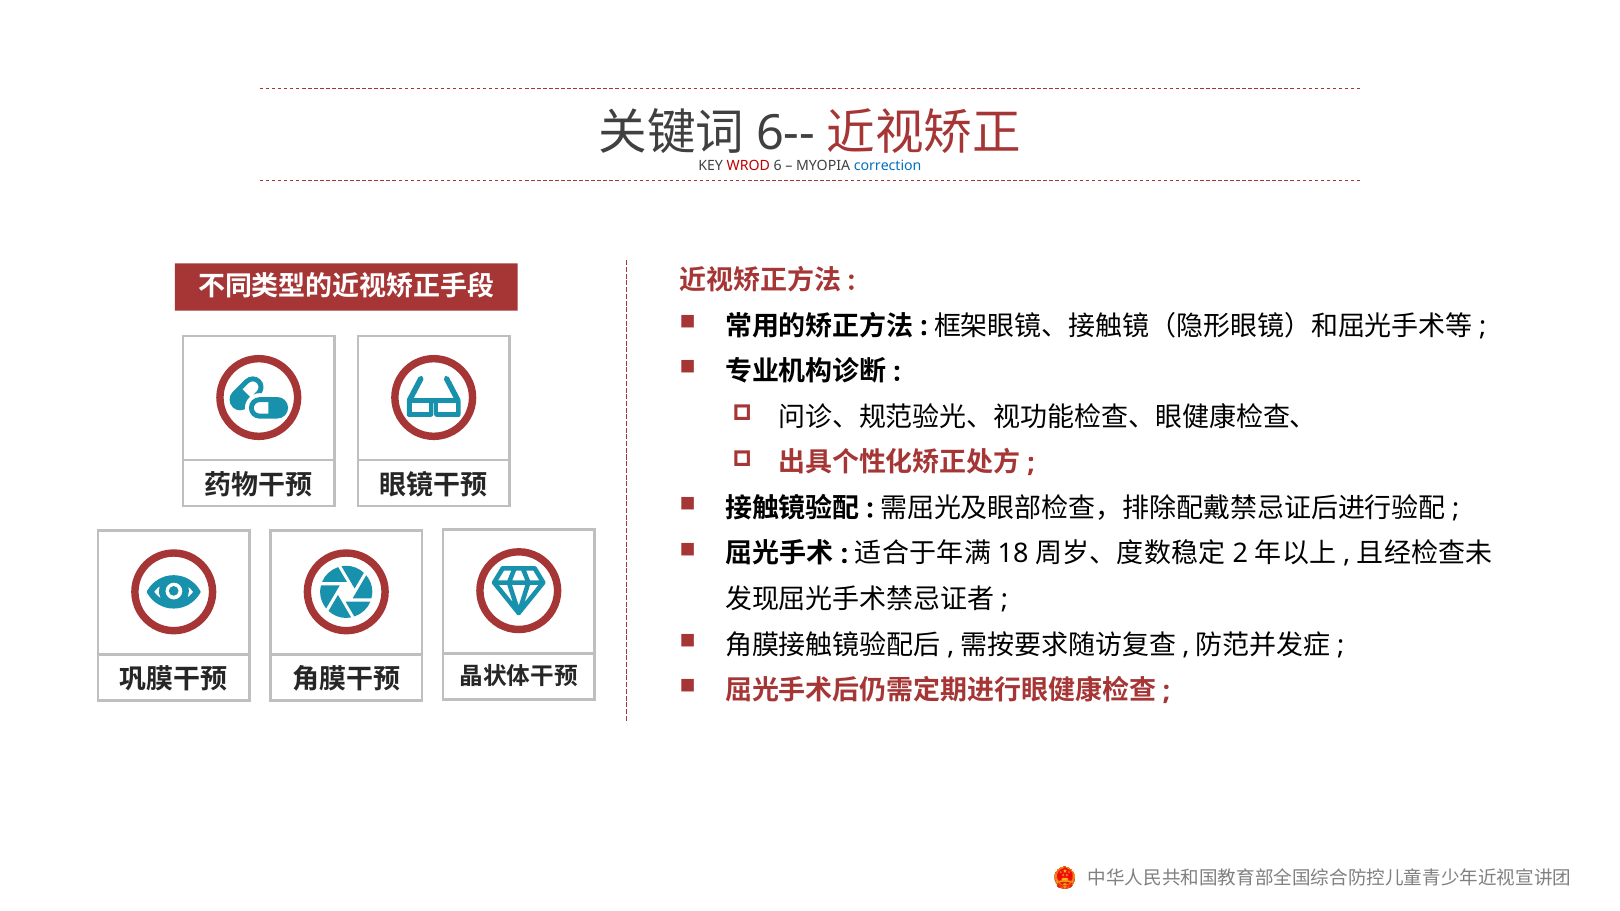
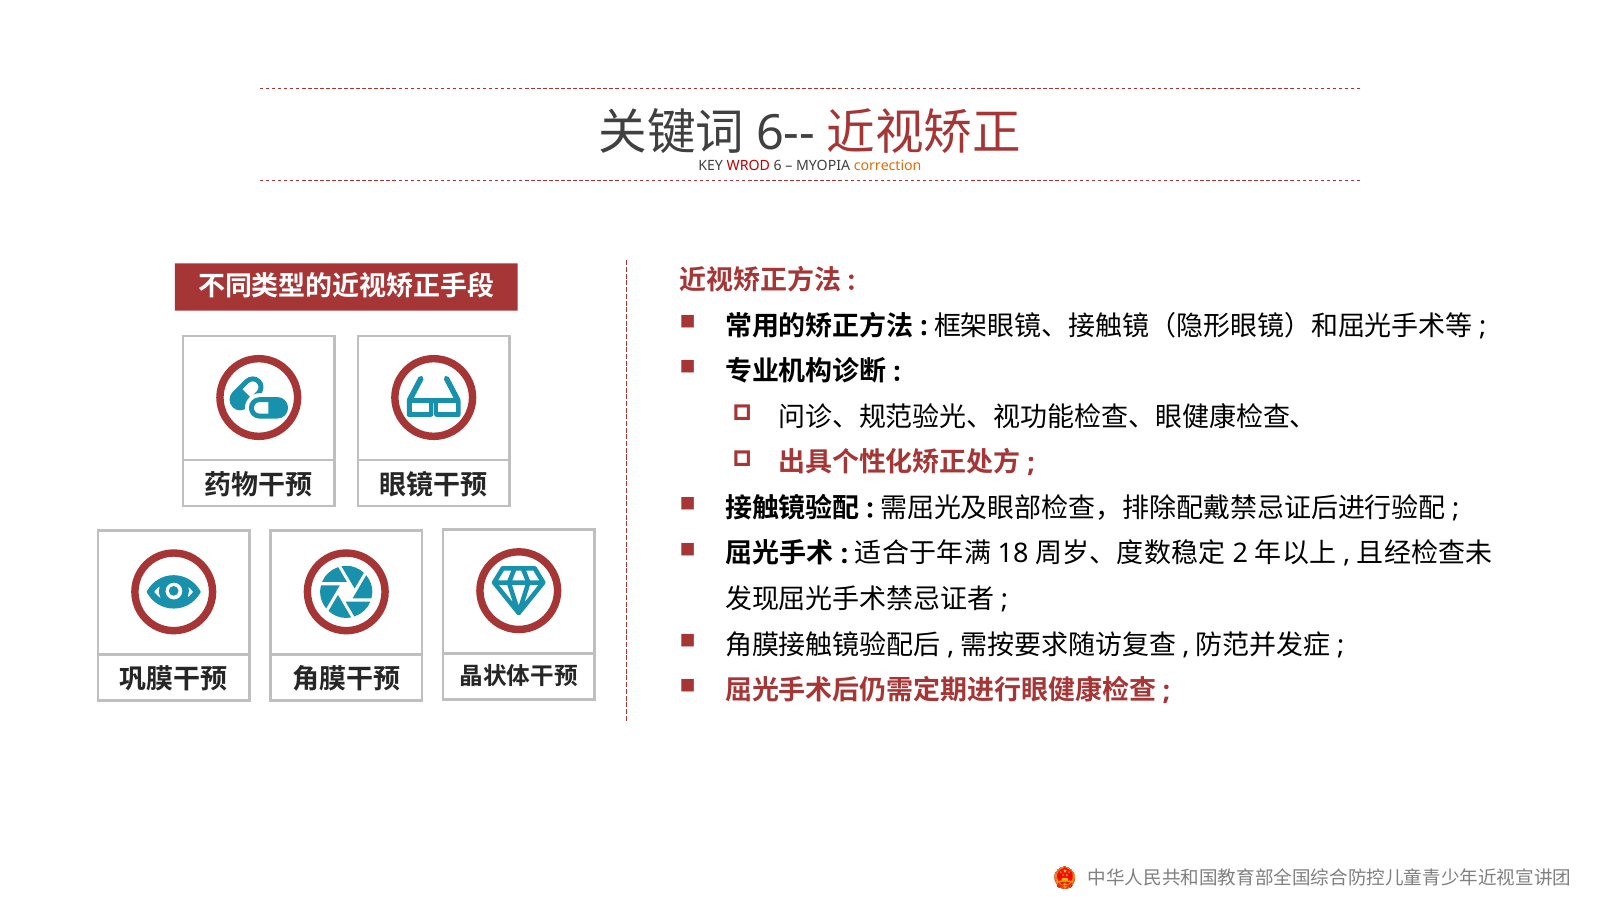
correction colour: blue -> orange (888, 166)
